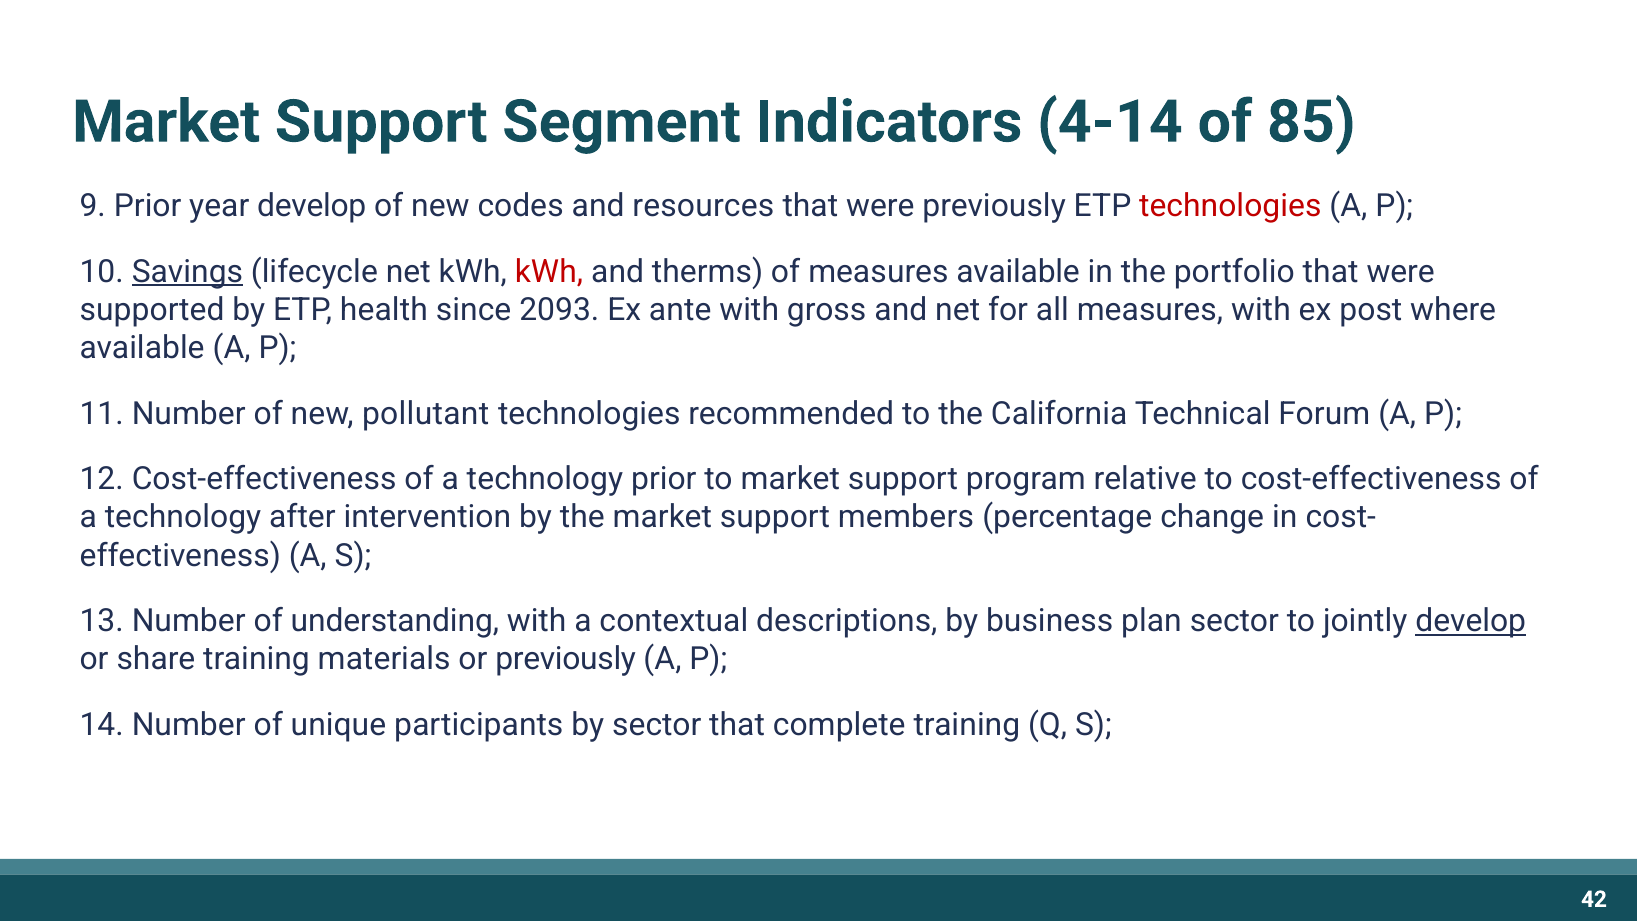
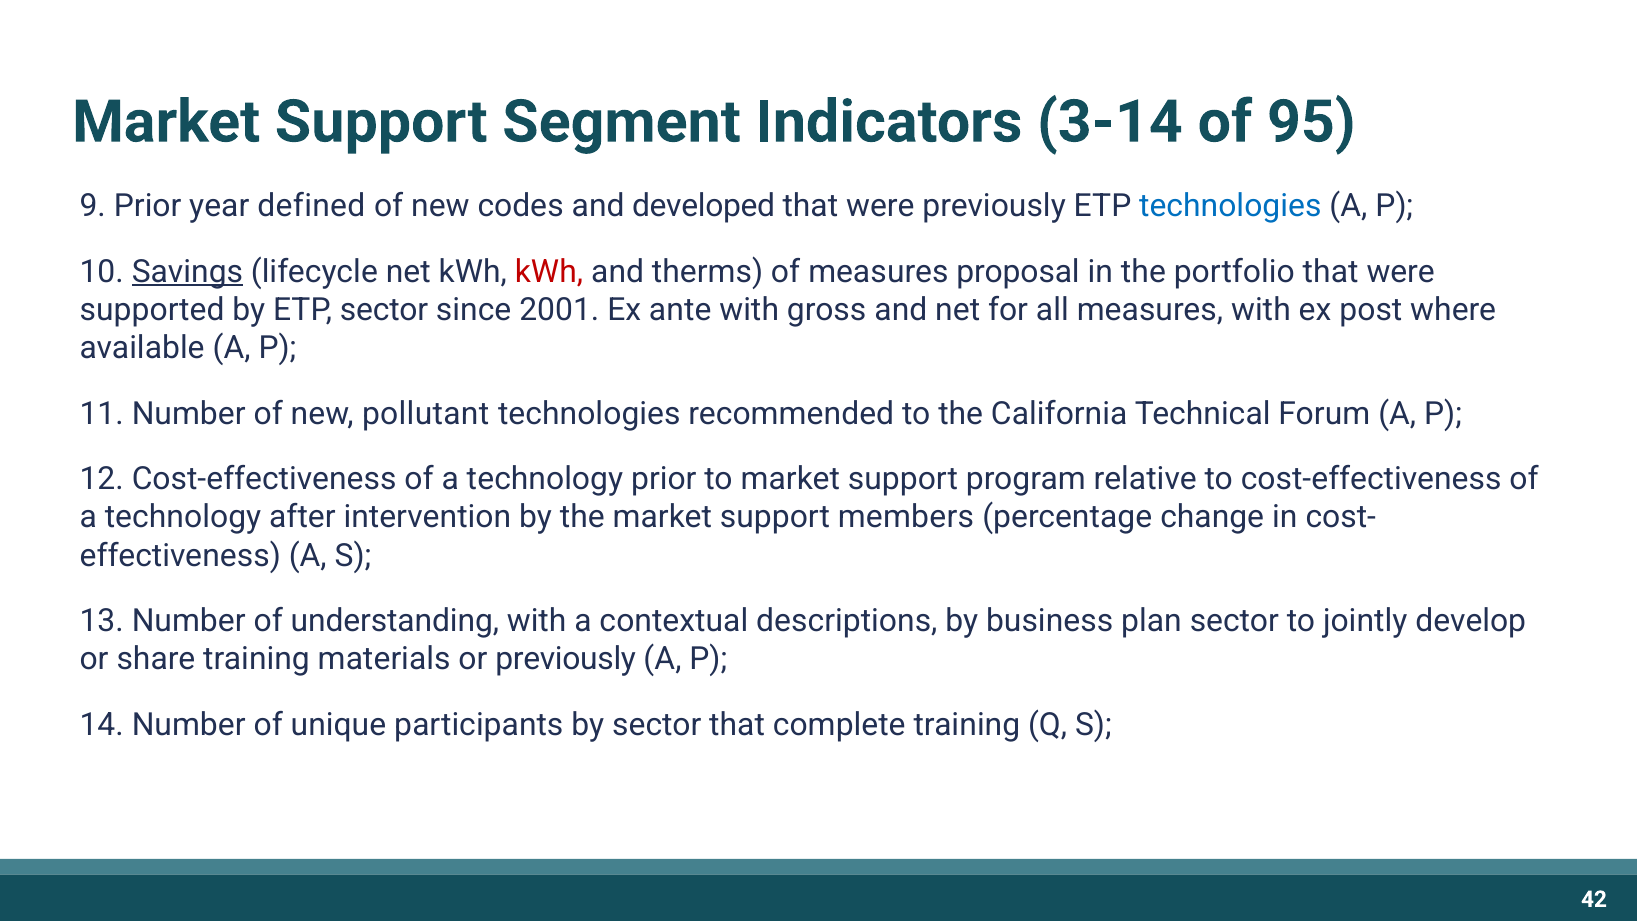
4-14: 4-14 -> 3-14 (1110, 122)
85: 85 -> 95 (1311, 122)
year develop: develop -> defined (311, 206)
resources: resources -> developed (704, 206)
technologies colour: red -> blue (1230, 206)
measures available: available -> proposal (1018, 272)
ETP health: health -> sector (384, 310)
2093: 2093 -> 2001 (559, 310)
develop underline: present -> none (1471, 621)
